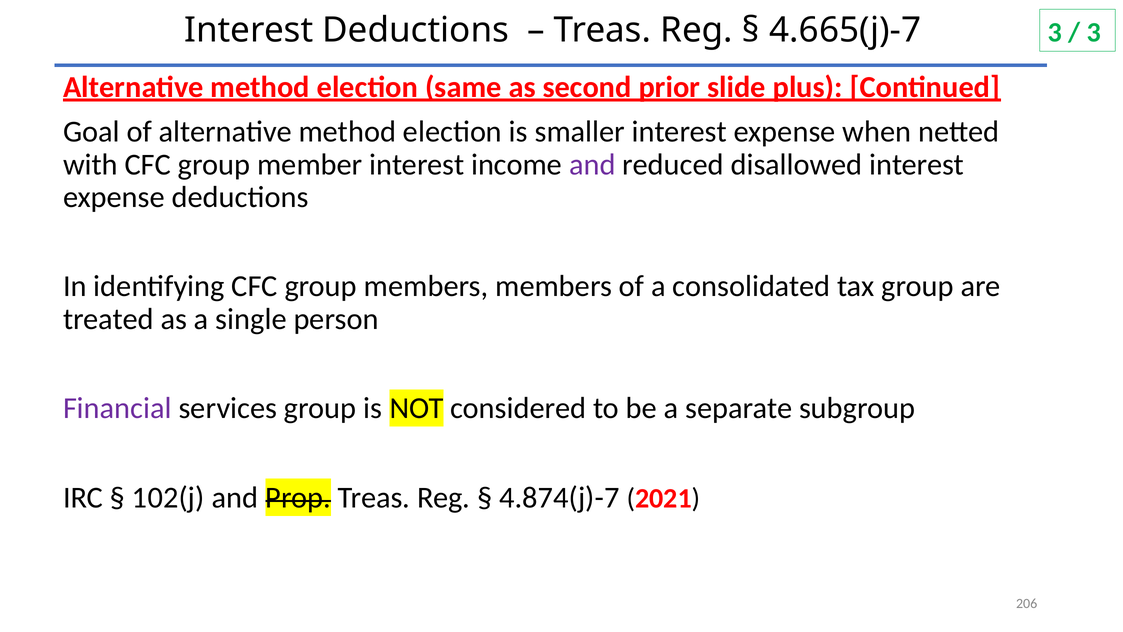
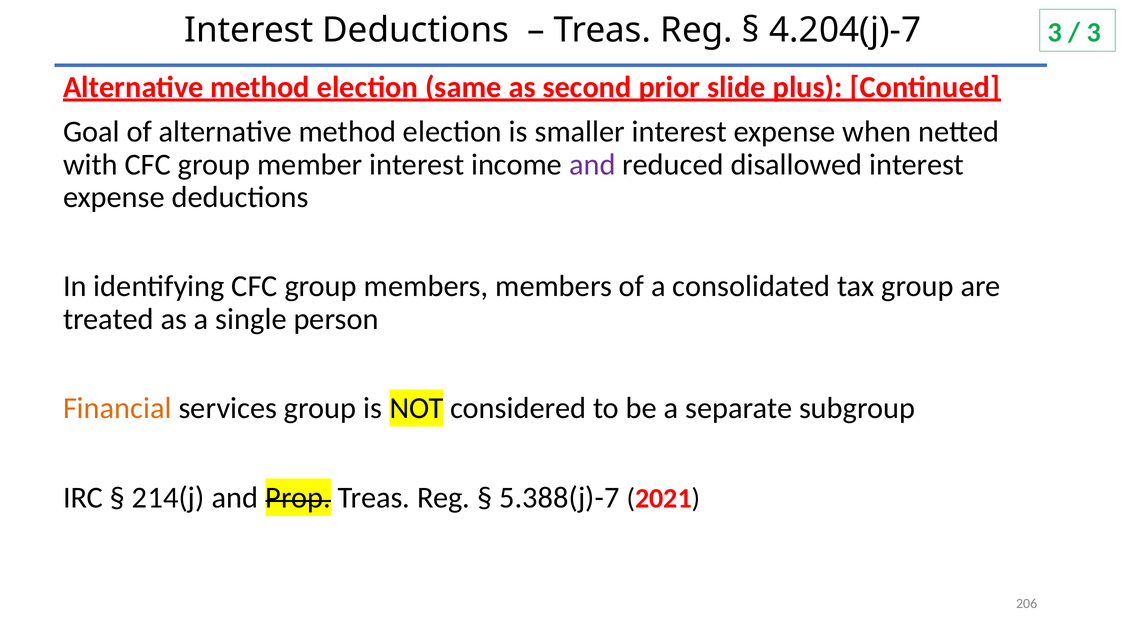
4.665(j)-7: 4.665(j)-7 -> 4.204(j)-7 (845, 30)
Financial colour: purple -> orange (117, 408)
102(j: 102(j -> 214(j (168, 497)
4.874(j)-7: 4.874(j)-7 -> 5.388(j)-7 (559, 497)
